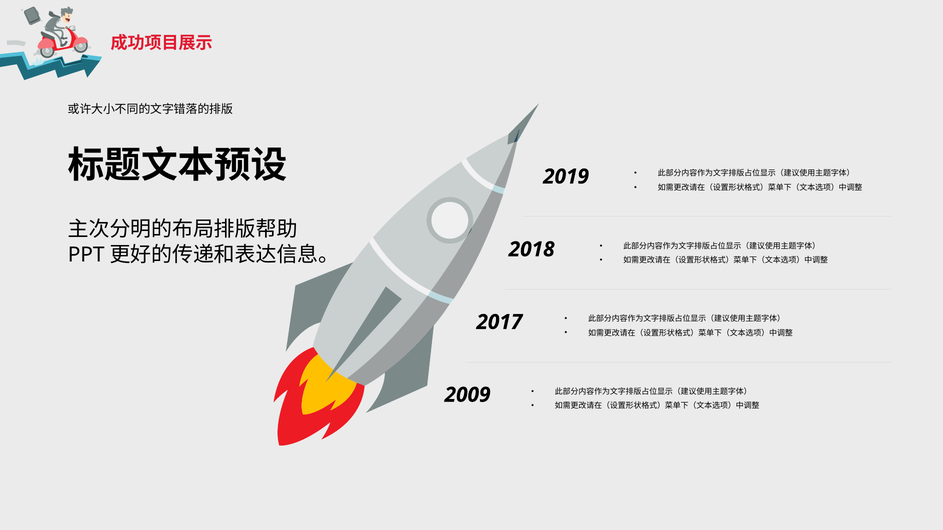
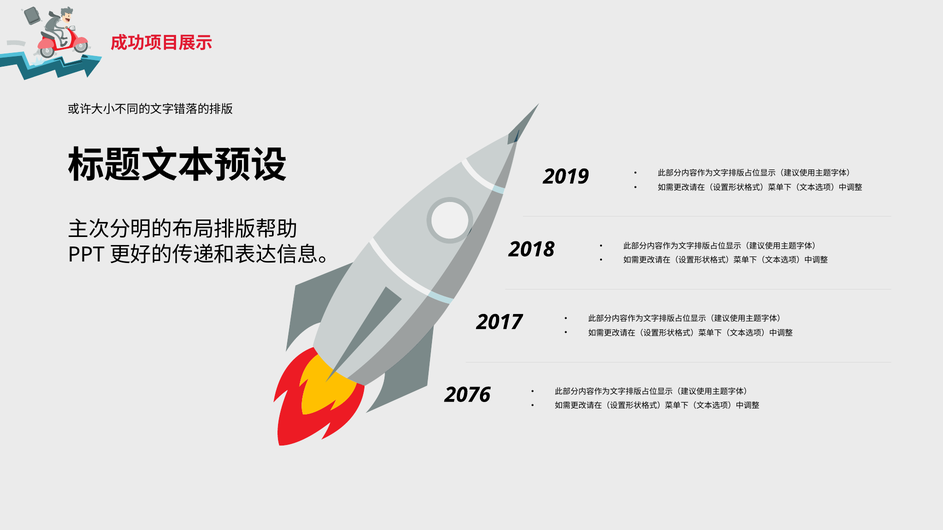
2009: 2009 -> 2076 (468, 395)
